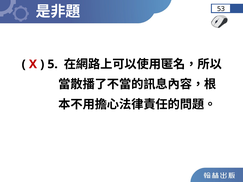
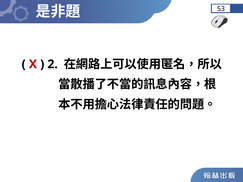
5: 5 -> 2 (53, 64)
